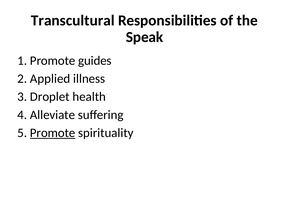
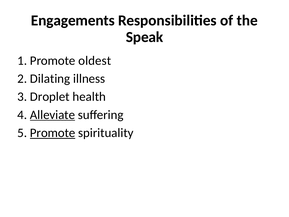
Transcultural: Transcultural -> Engagements (73, 20)
guides: guides -> oldest (95, 61)
Applied: Applied -> Dilating (50, 79)
Alleviate underline: none -> present (53, 115)
